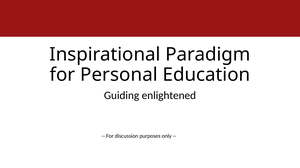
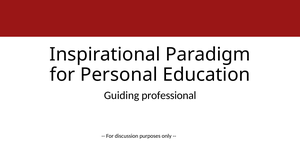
enlightened: enlightened -> professional (169, 96)
